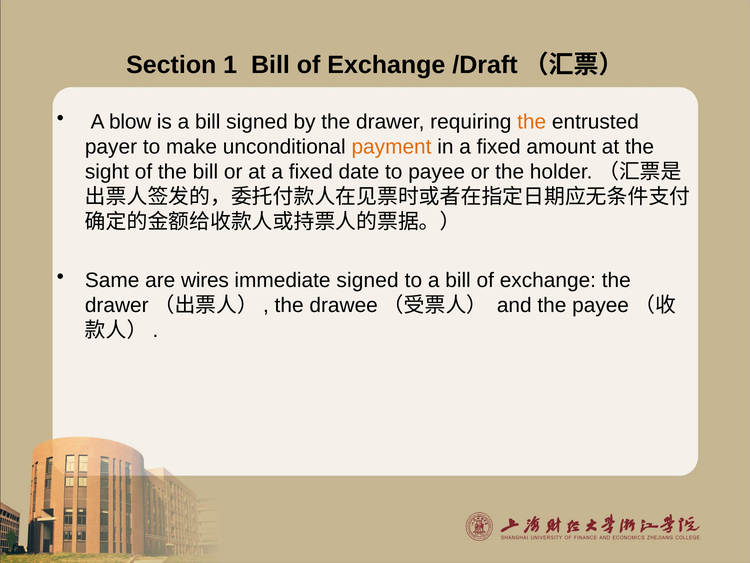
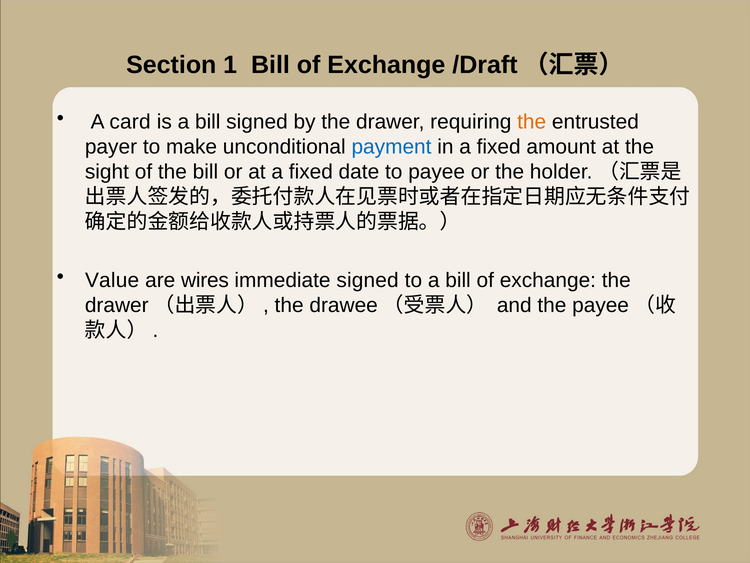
blow: blow -> card (130, 122)
payment colour: orange -> blue (391, 147)
Same: Same -> Value (112, 280)
